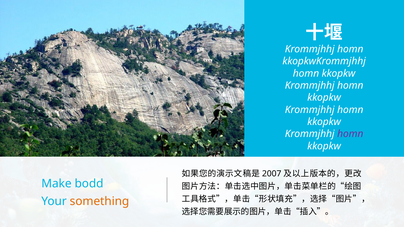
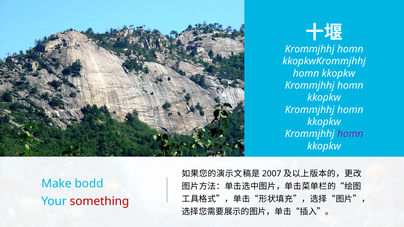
something colour: orange -> red (99, 201)
